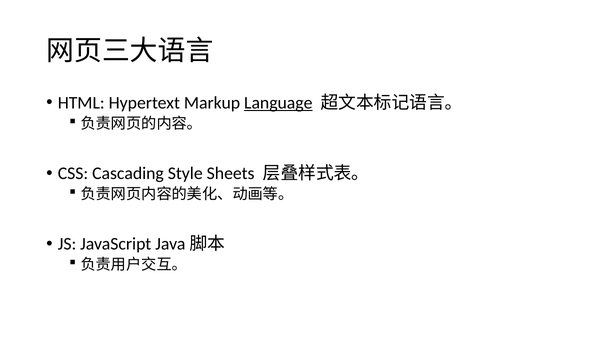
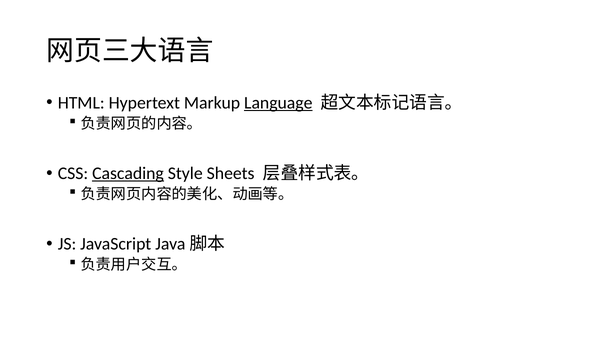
Cascading underline: none -> present (128, 173)
